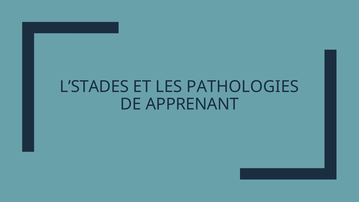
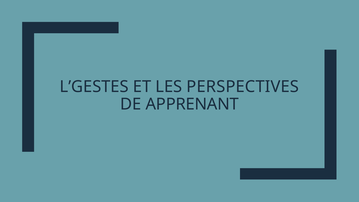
L’STADES: L’STADES -> L’GESTES (94, 87)
PATHOLOGIES: PATHOLOGIES -> PERSPECTIVES (243, 87)
